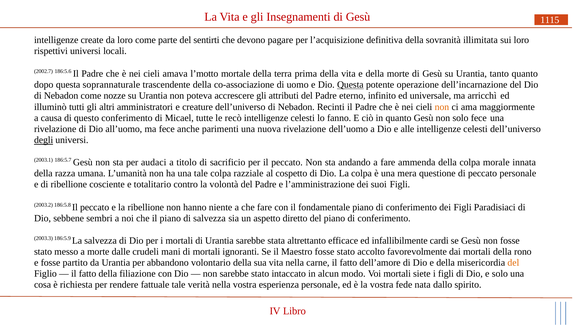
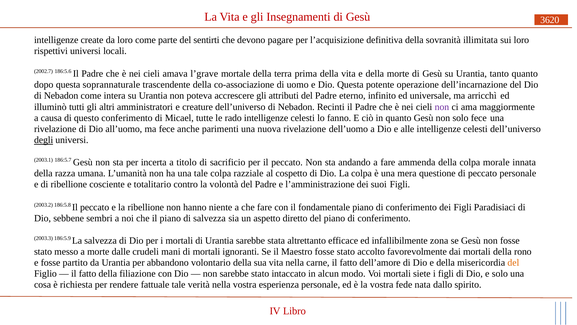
1115: 1115 -> 3620 (550, 20)
l’motto: l’motto -> l’grave (204, 74)
Questa underline: present -> none (350, 85)
nozze: nozze -> intera (115, 96)
non colour: orange -> purple (442, 107)
recò: recò -> rado (233, 118)
audaci: audaci -> incerta (154, 162)
cardi: cardi -> zona (439, 241)
